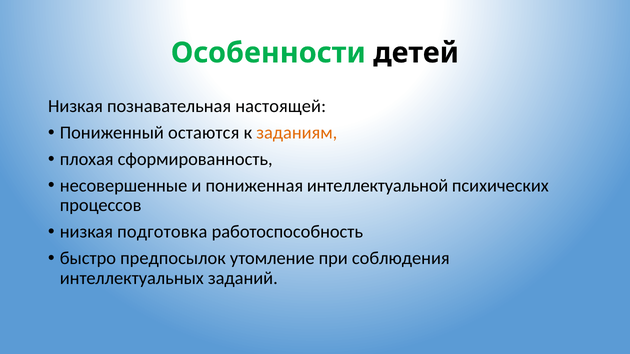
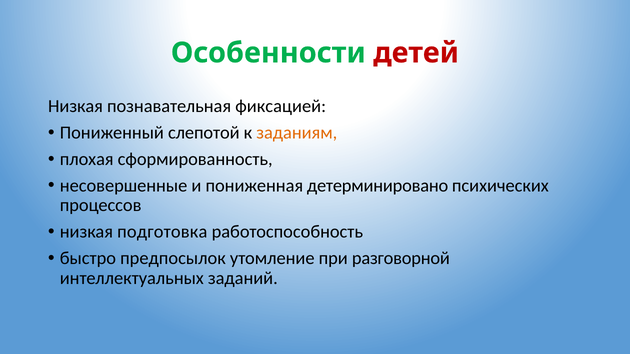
детей colour: black -> red (416, 53)
настоящей: настоящей -> фиксацией (281, 107)
остаются: остаются -> слепотой (204, 133)
интеллектуальной: интеллектуальной -> детерминировано (378, 186)
соблюдения: соблюдения -> разговорной (401, 258)
